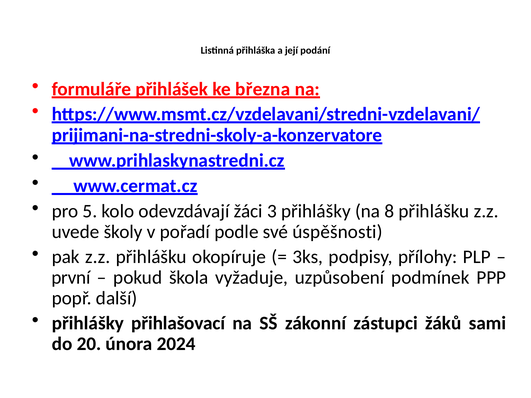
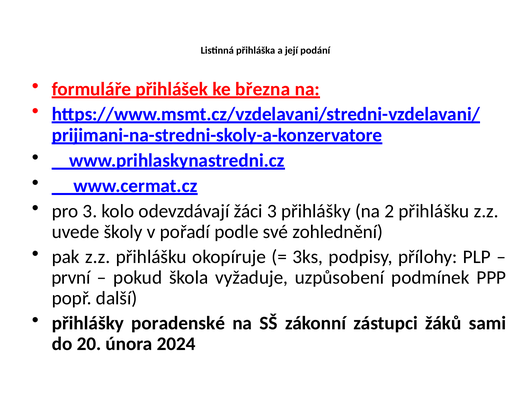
pro 5: 5 -> 3 (90, 211)
8: 8 -> 2 (389, 211)
úspěšnosti: úspěšnosti -> zohlednění (338, 232)
přihlašovací: přihlašovací -> poradenské (178, 323)
